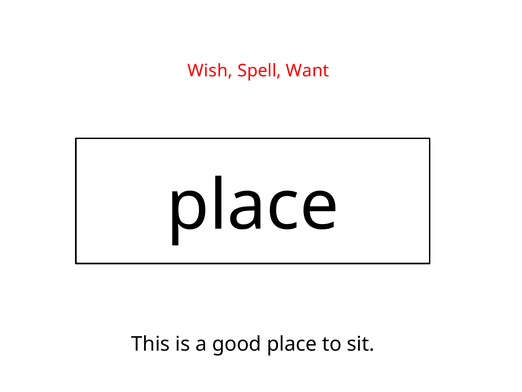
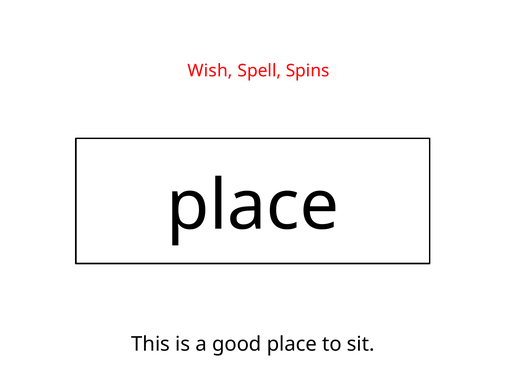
Want: Want -> Spins (308, 71)
